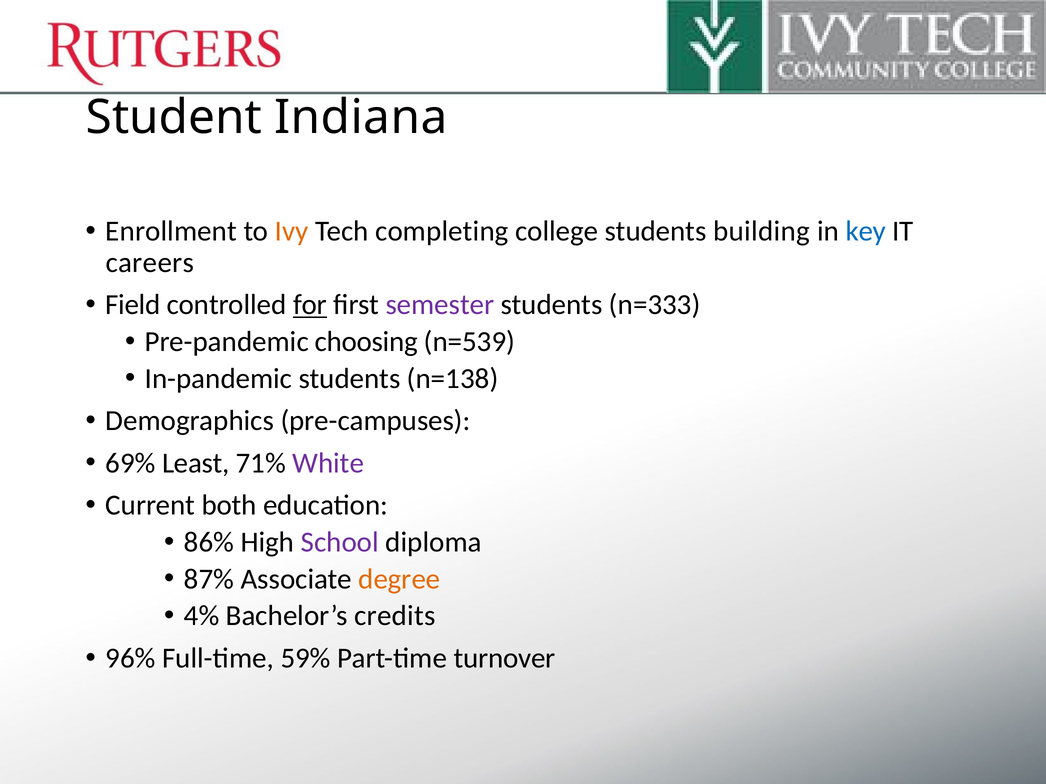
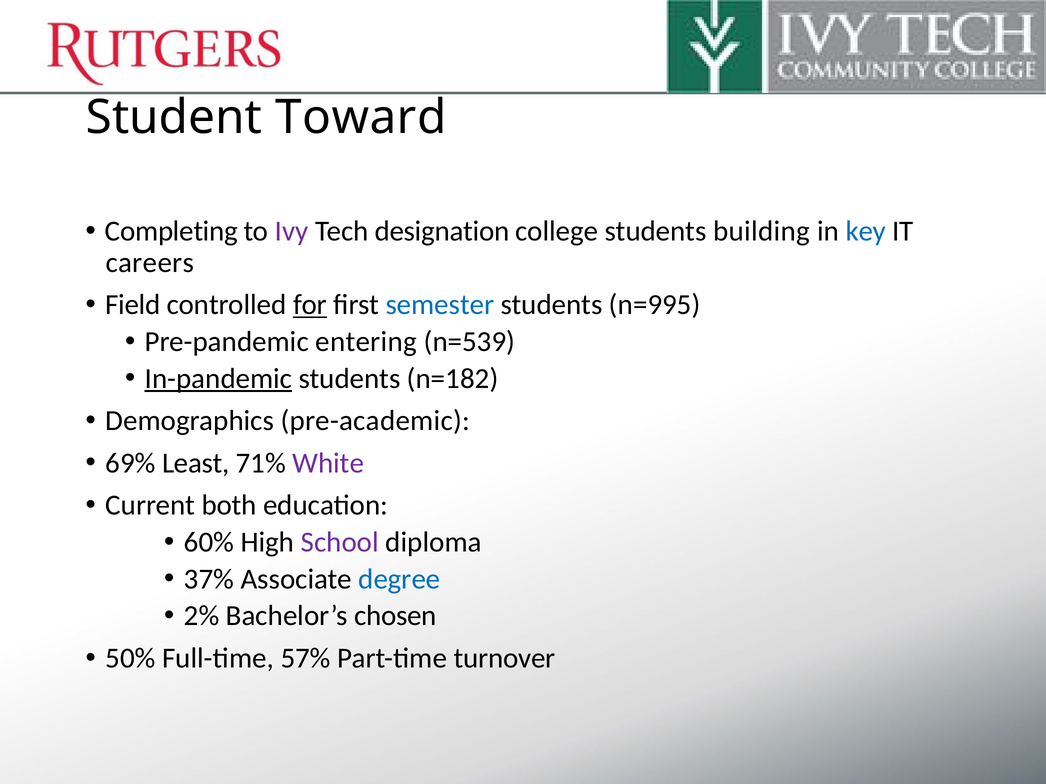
Indiana: Indiana -> Toward (361, 117)
Enrollment: Enrollment -> Completing (171, 231)
Ivy colour: orange -> purple (292, 231)
completing: completing -> designation (442, 231)
semester colour: purple -> blue (440, 305)
n=333: n=333 -> n=995 (655, 305)
choosing: choosing -> entering (366, 342)
In-pandemic underline: none -> present (218, 379)
n=138: n=138 -> n=182 (453, 379)
pre-campuses: pre-campuses -> pre-academic (375, 421)
86%: 86% -> 60% (209, 543)
87%: 87% -> 37% (209, 579)
degree colour: orange -> blue (399, 579)
4%: 4% -> 2% (202, 616)
credits: credits -> chosen (395, 616)
96%: 96% -> 50% (131, 659)
59%: 59% -> 57% (306, 659)
